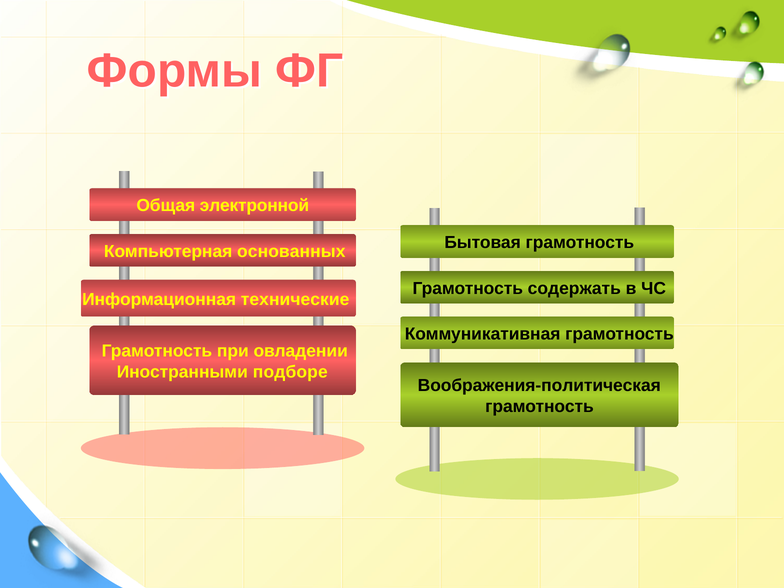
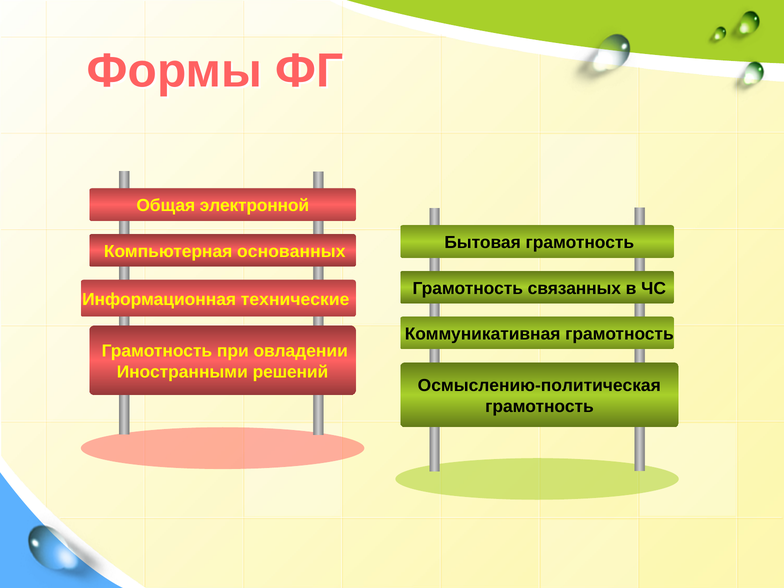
содержать: содержать -> связанных (574, 288)
подборе: подборе -> решений (290, 372)
Воображения-политическая: Воображения-политическая -> Осмыслению-политическая (539, 386)
